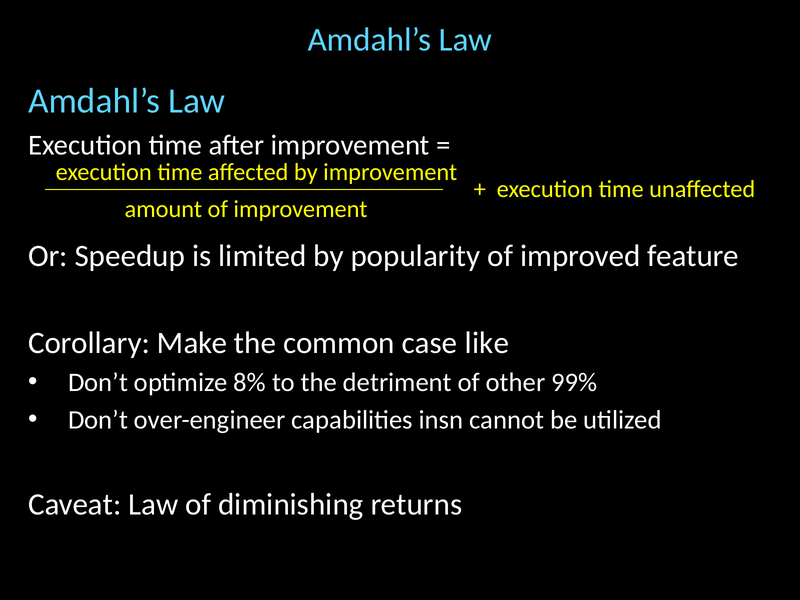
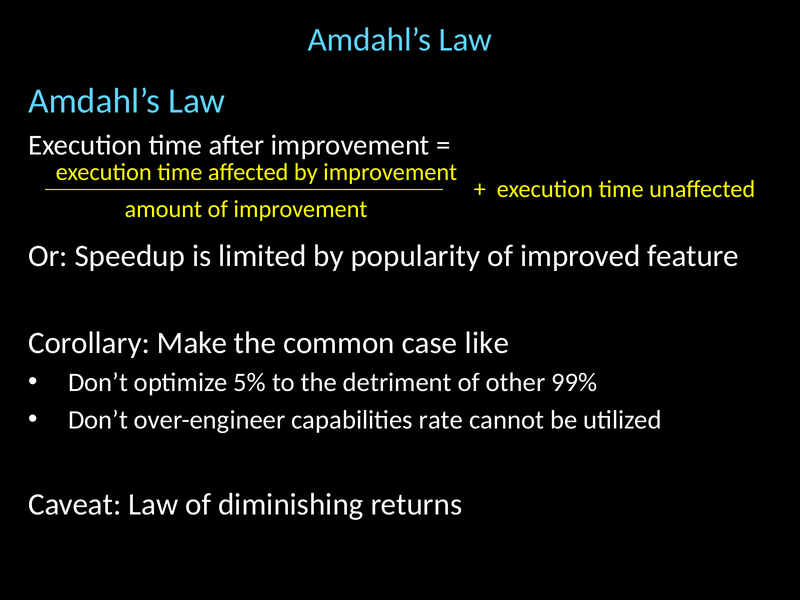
8%: 8% -> 5% (250, 383)
insn: insn -> rate (441, 420)
